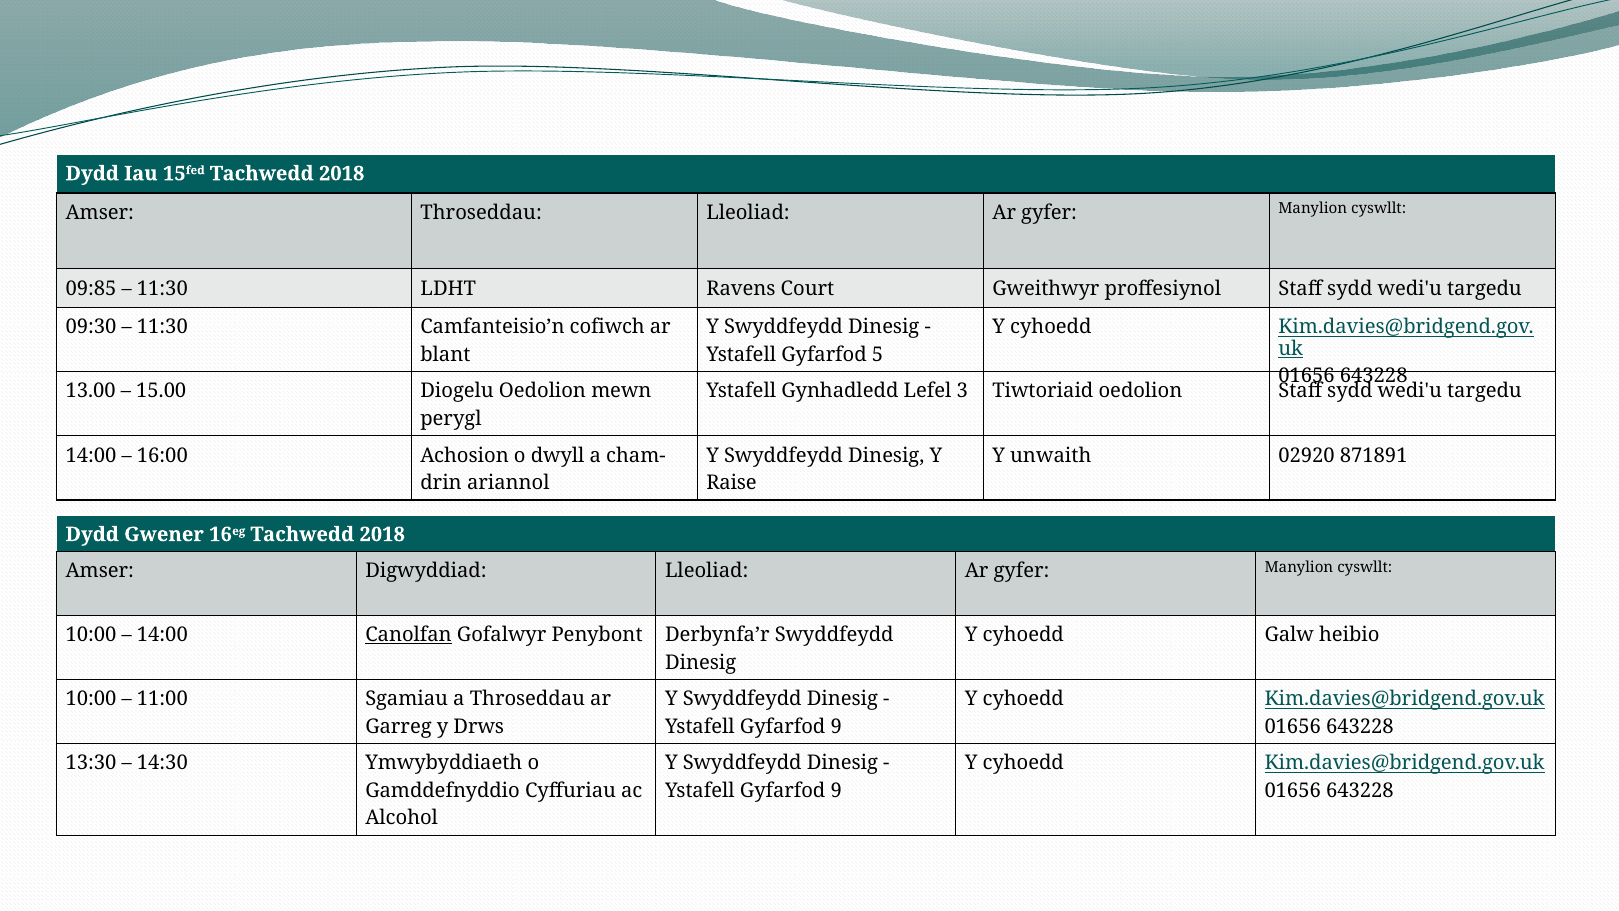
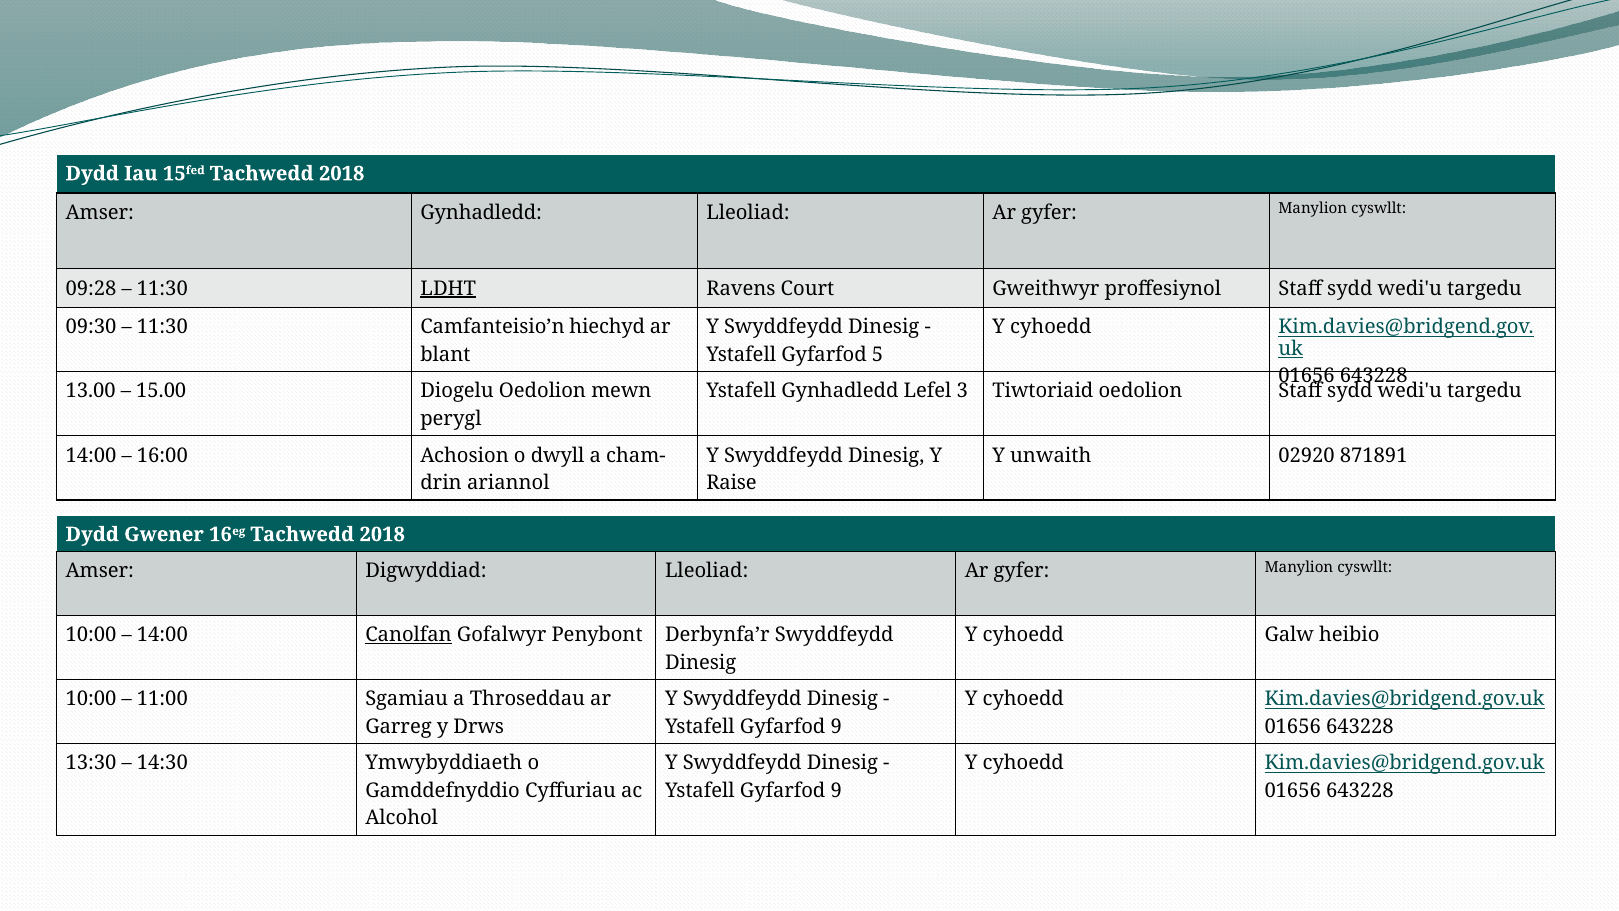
Amser Throseddau: Throseddau -> Gynhadledd (481, 212)
09:85: 09:85 -> 09:28 (91, 288)
LDHT underline: none -> present (448, 288)
cofiwch: cofiwch -> hiechyd (607, 327)
